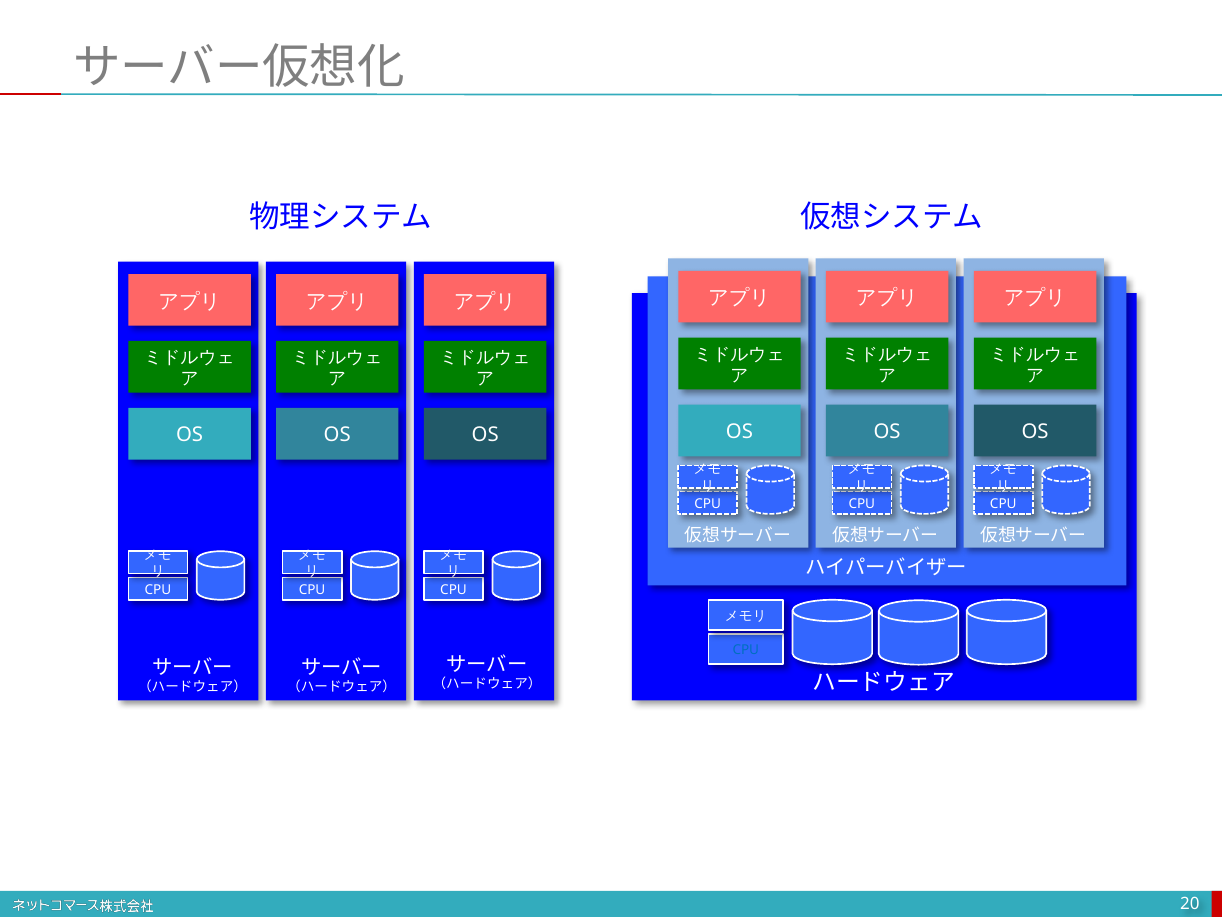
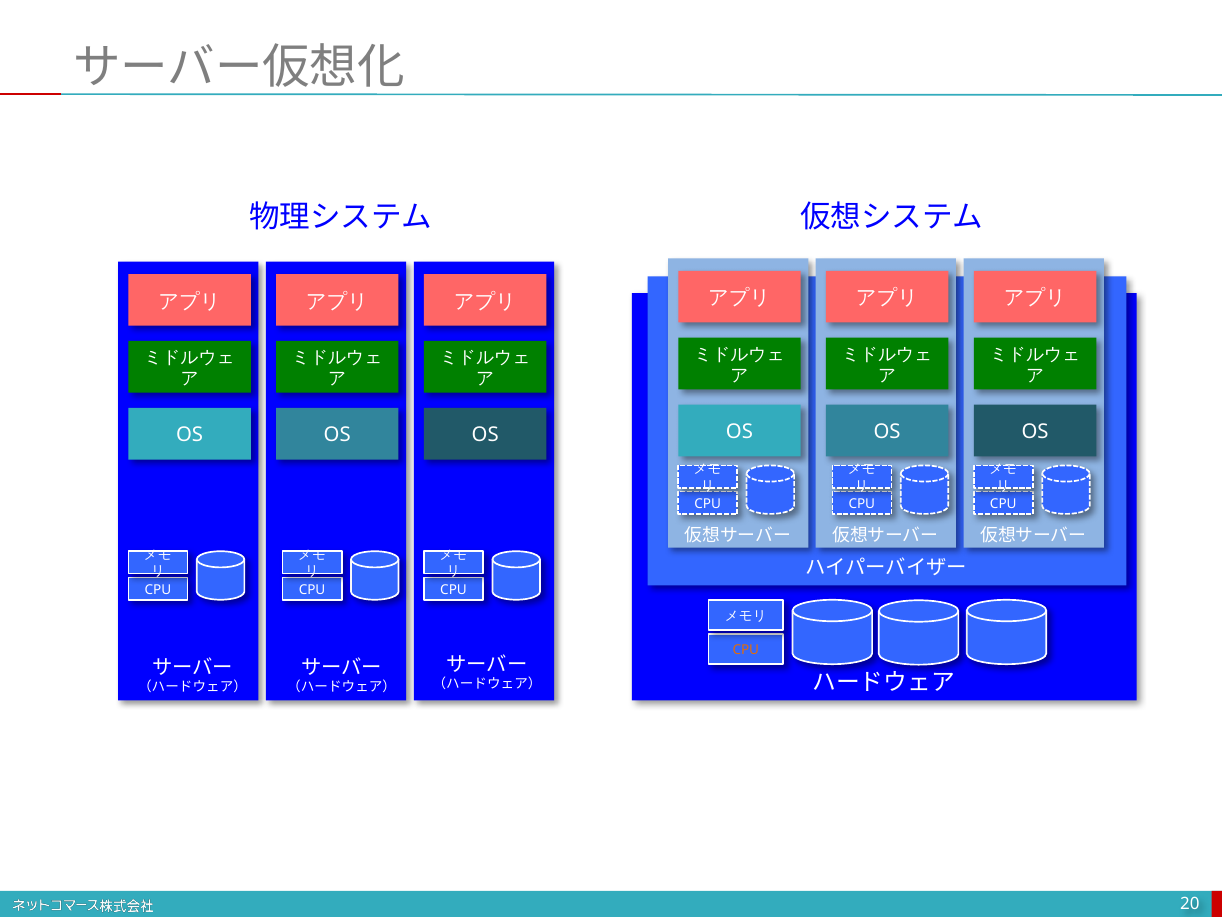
CPU colour: blue -> orange (746, 650)
